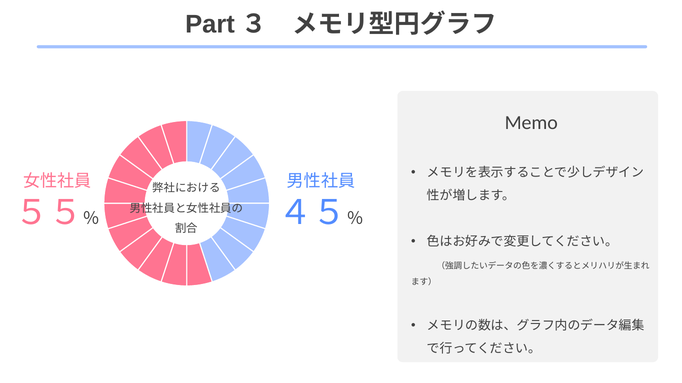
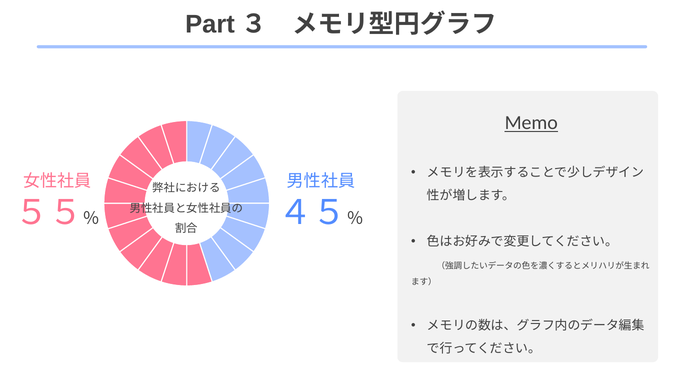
Memo underline: none -> present (531, 123)
